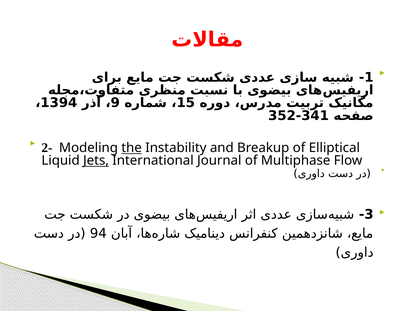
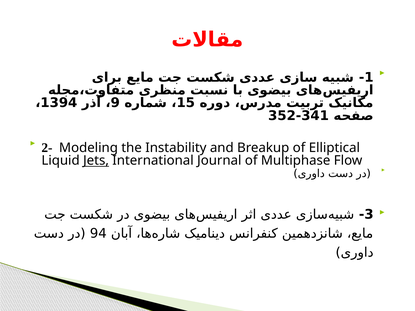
the underline: present -> none (132, 148)
